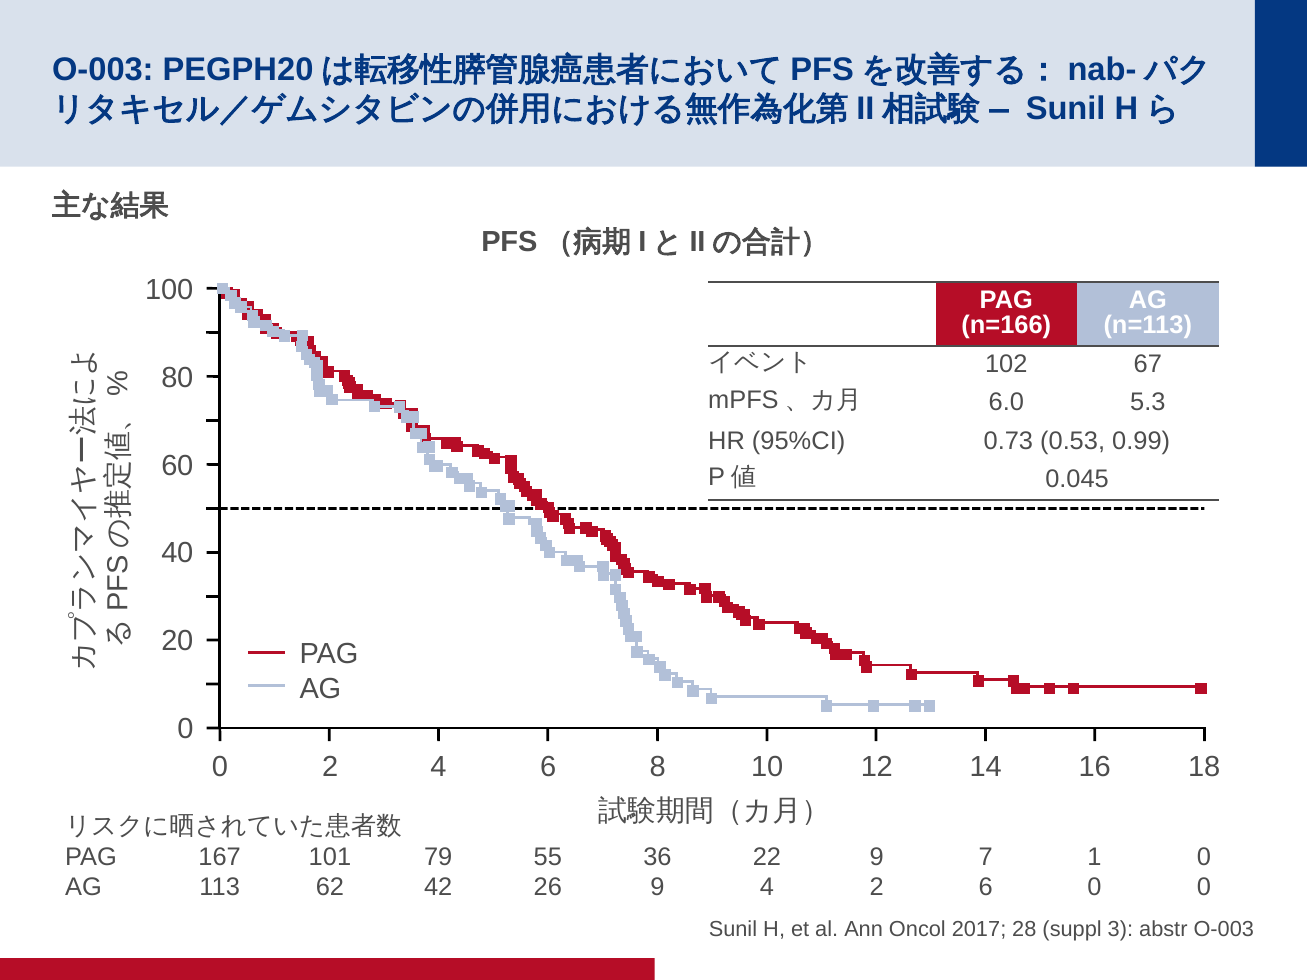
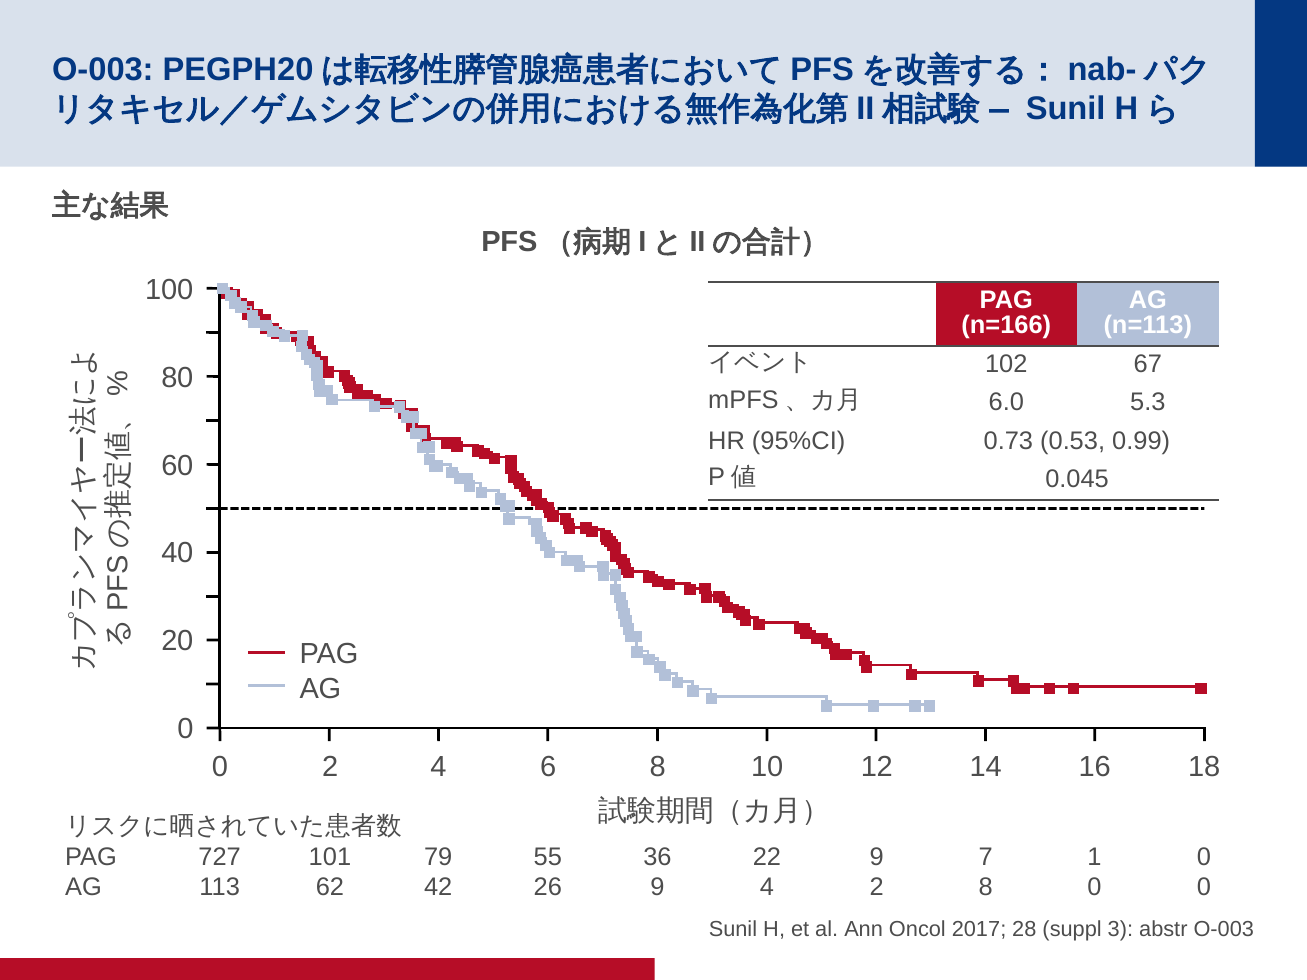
167: 167 -> 727 (220, 857)
2 6: 6 -> 8 (986, 887)
